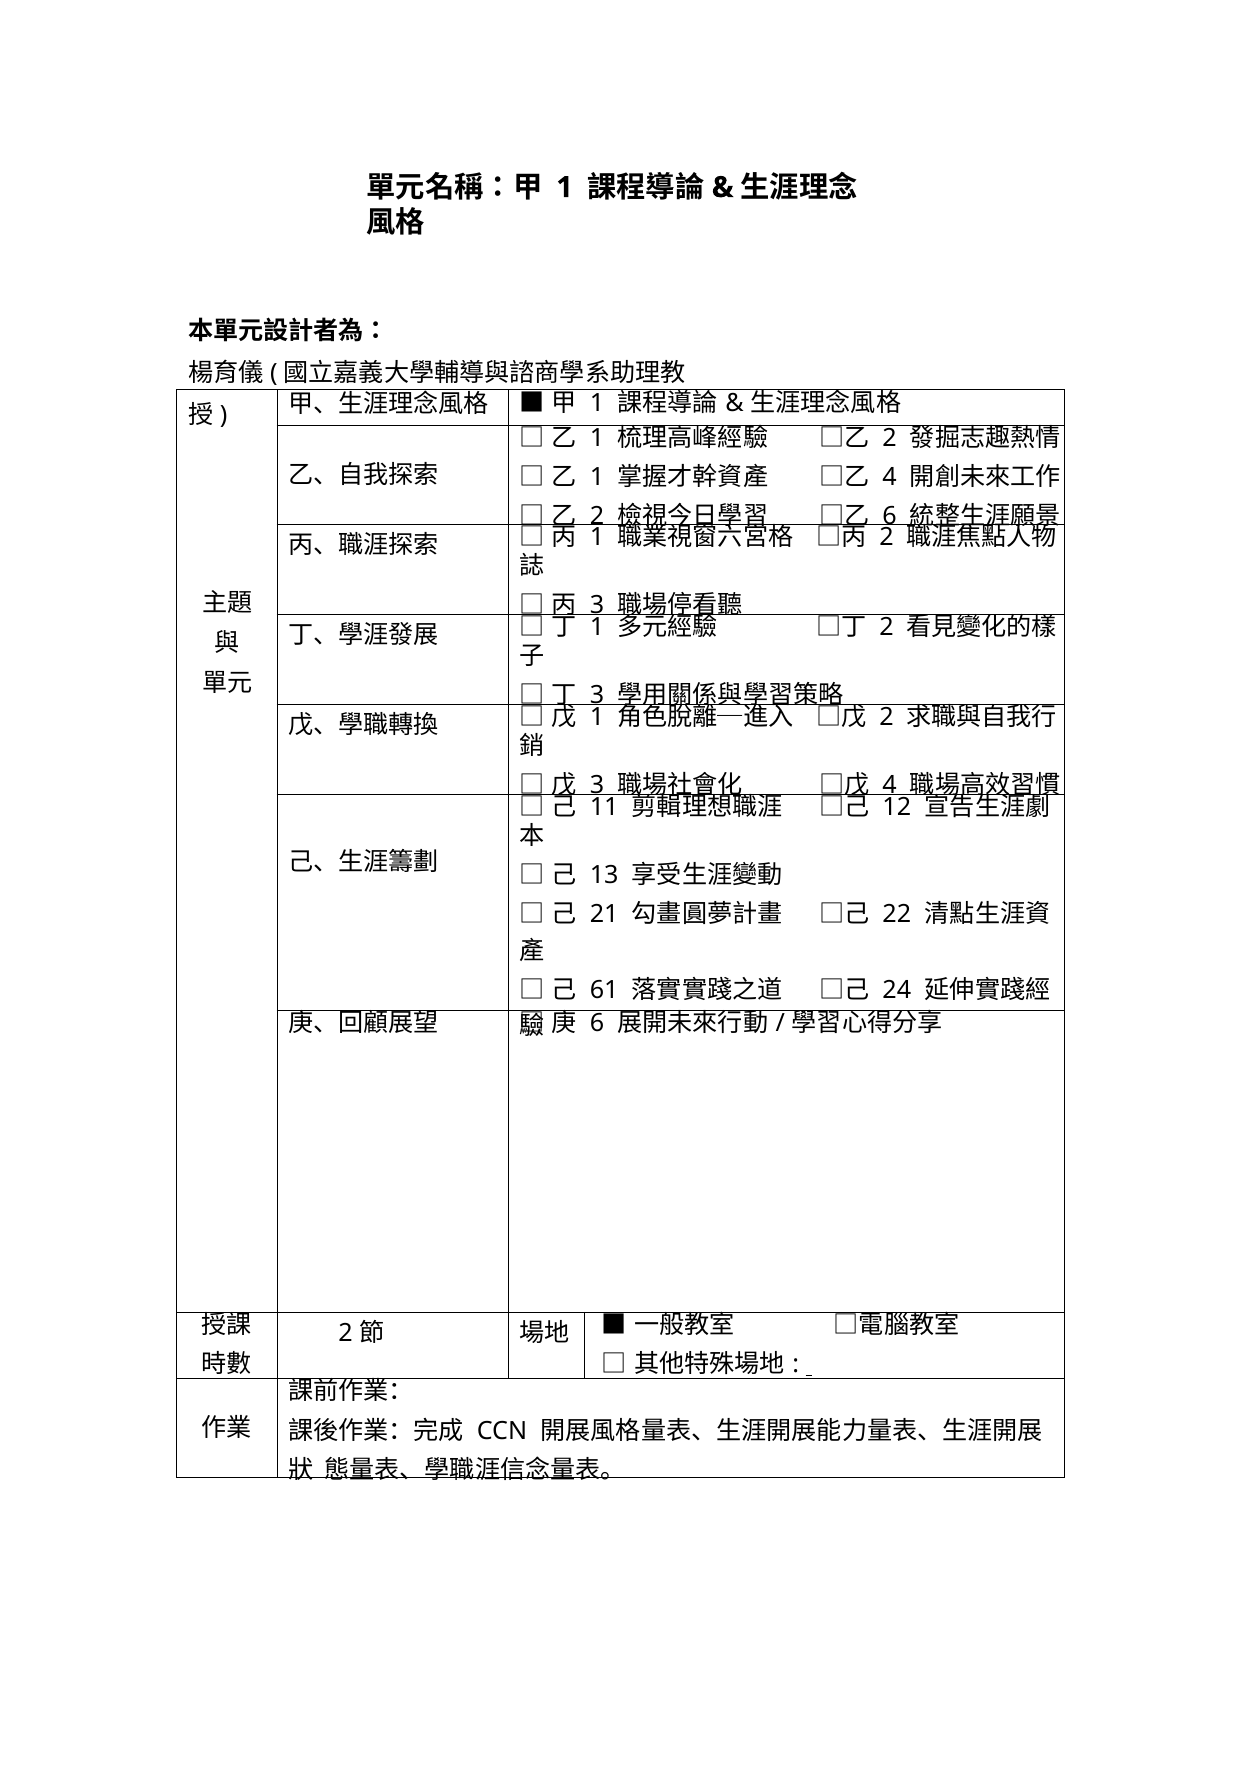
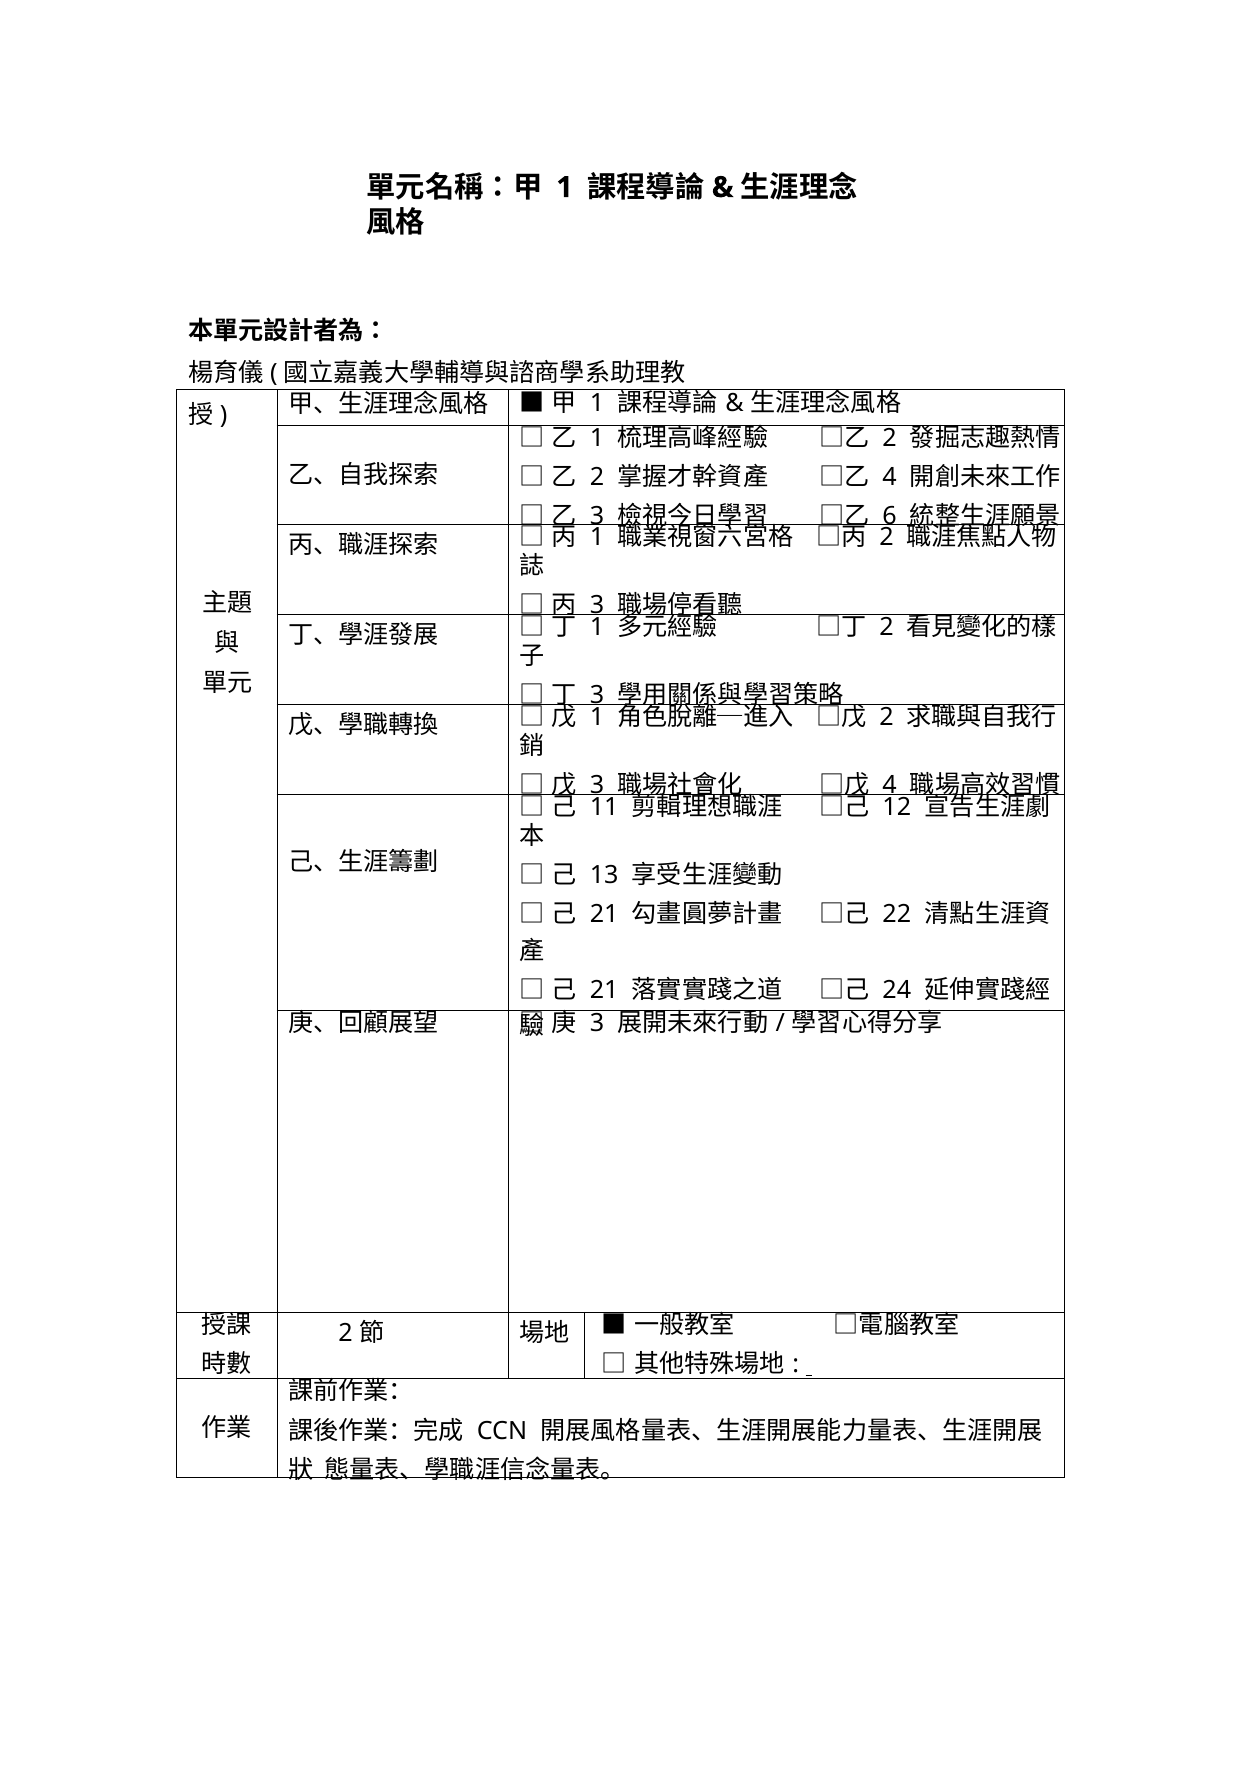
1: 1 -> 2 (597, 478)
2: 2 -> 3 (597, 517)
61: 61 -> 21 (604, 990)
6: 6 -> 3 (597, 1024)
